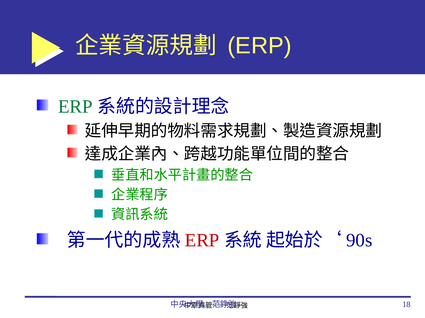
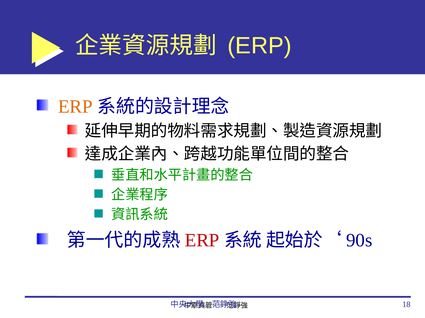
ERP colour: green -> orange (75, 107)
